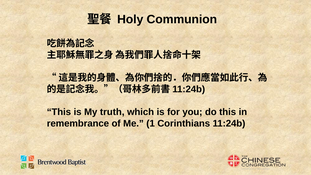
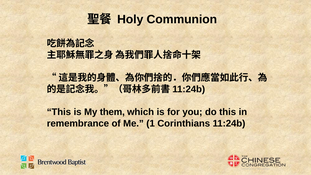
truth: truth -> them (112, 112)
